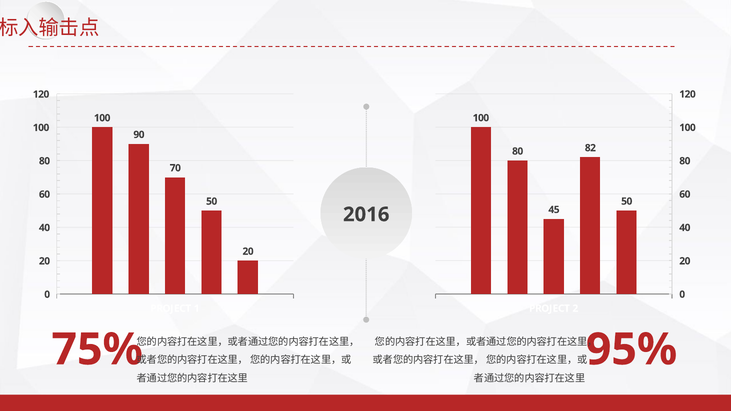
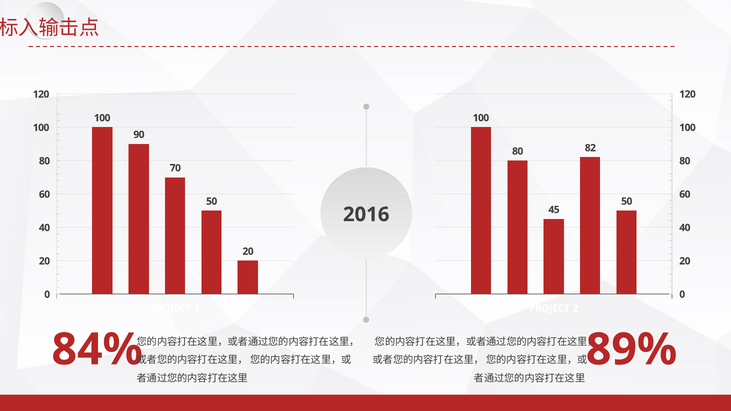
75%: 75% -> 84% (97, 350)
95%: 95% -> 89% (632, 350)
